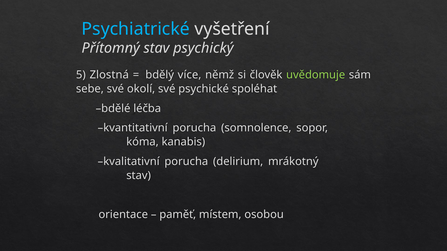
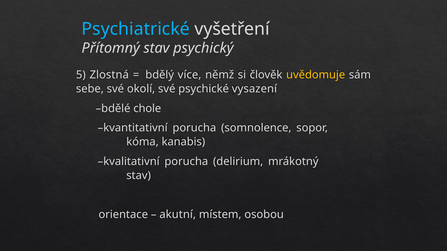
uvědomuje colour: light green -> yellow (316, 75)
spoléhat: spoléhat -> vysazení (254, 89)
léčba: léčba -> chole (147, 109)
paměť: paměť -> akutní (178, 215)
